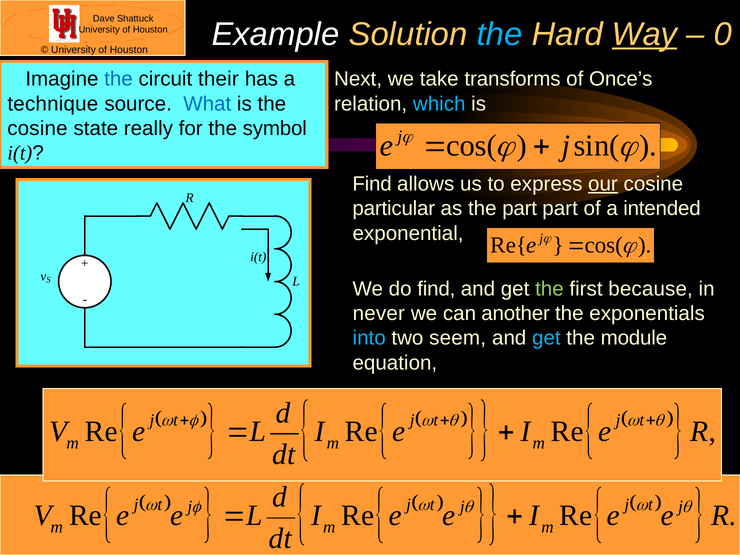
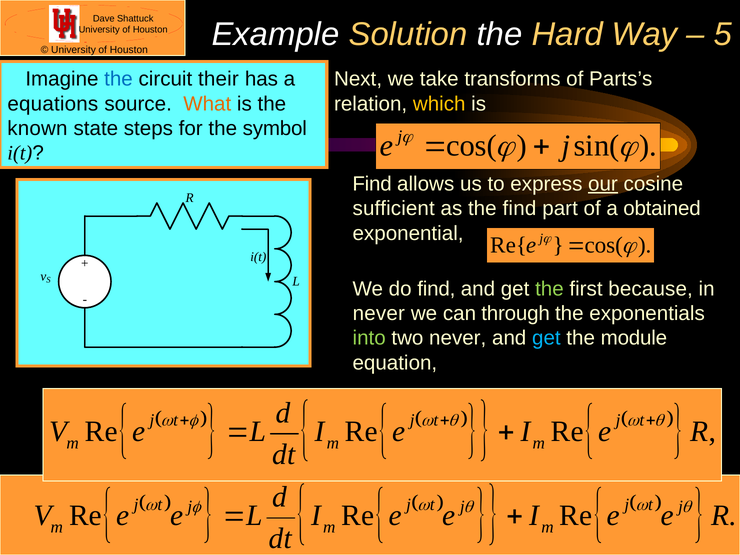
the colour: light blue -> white (500, 34)
Way underline: present -> none (645, 34)
0: 0 -> 5 (723, 34)
Once’s: Once’s -> Parts’s (621, 79)
technique: technique -> equations (53, 104)
What colour: blue -> orange (207, 104)
which colour: light blue -> yellow (439, 104)
cosine: cosine -> known (37, 128)
really: really -> steps (148, 128)
particular: particular -> sufficient (394, 209)
the part: part -> find (519, 209)
intended: intended -> obtained (662, 209)
another: another -> through (516, 313)
into colour: light blue -> light green (369, 338)
two seem: seem -> never (458, 338)
